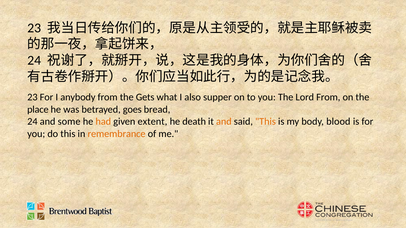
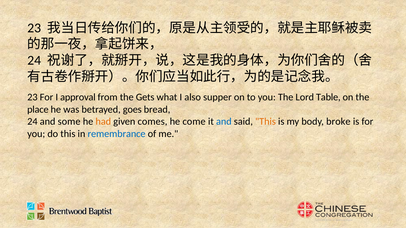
anybody: anybody -> approval (78, 97)
Lord From: From -> Table (328, 97)
extent: extent -> comes (152, 122)
death: death -> come (194, 122)
and colour: orange -> blue (224, 122)
blood: blood -> broke (338, 122)
remembrance colour: orange -> blue (117, 134)
